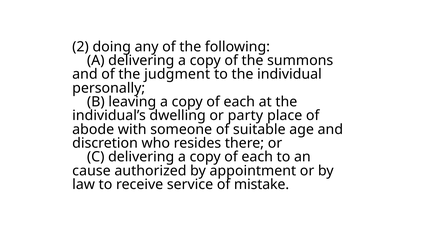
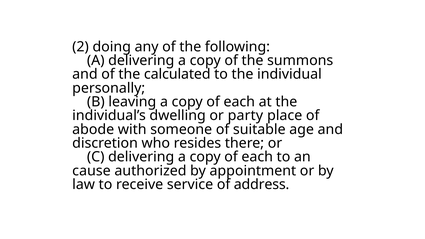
judgment: judgment -> calculated (177, 74)
mistake: mistake -> address (262, 185)
